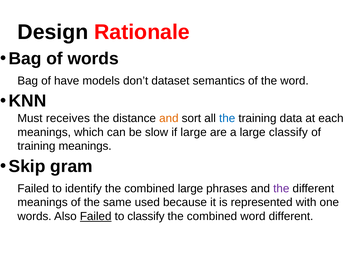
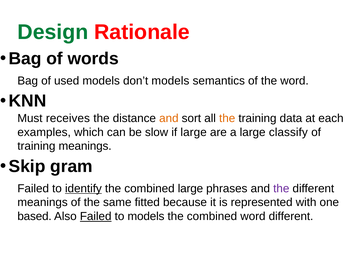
Design colour: black -> green (53, 32)
have: have -> used (67, 81)
don’t dataset: dataset -> models (170, 81)
the colour: blue -> orange (227, 118)
meanings: meanings -> examples (44, 132)
identify underline: none -> present (83, 188)
used: used -> fitted (147, 202)
words: words -> based (35, 216)
to classify: classify -> models (146, 216)
